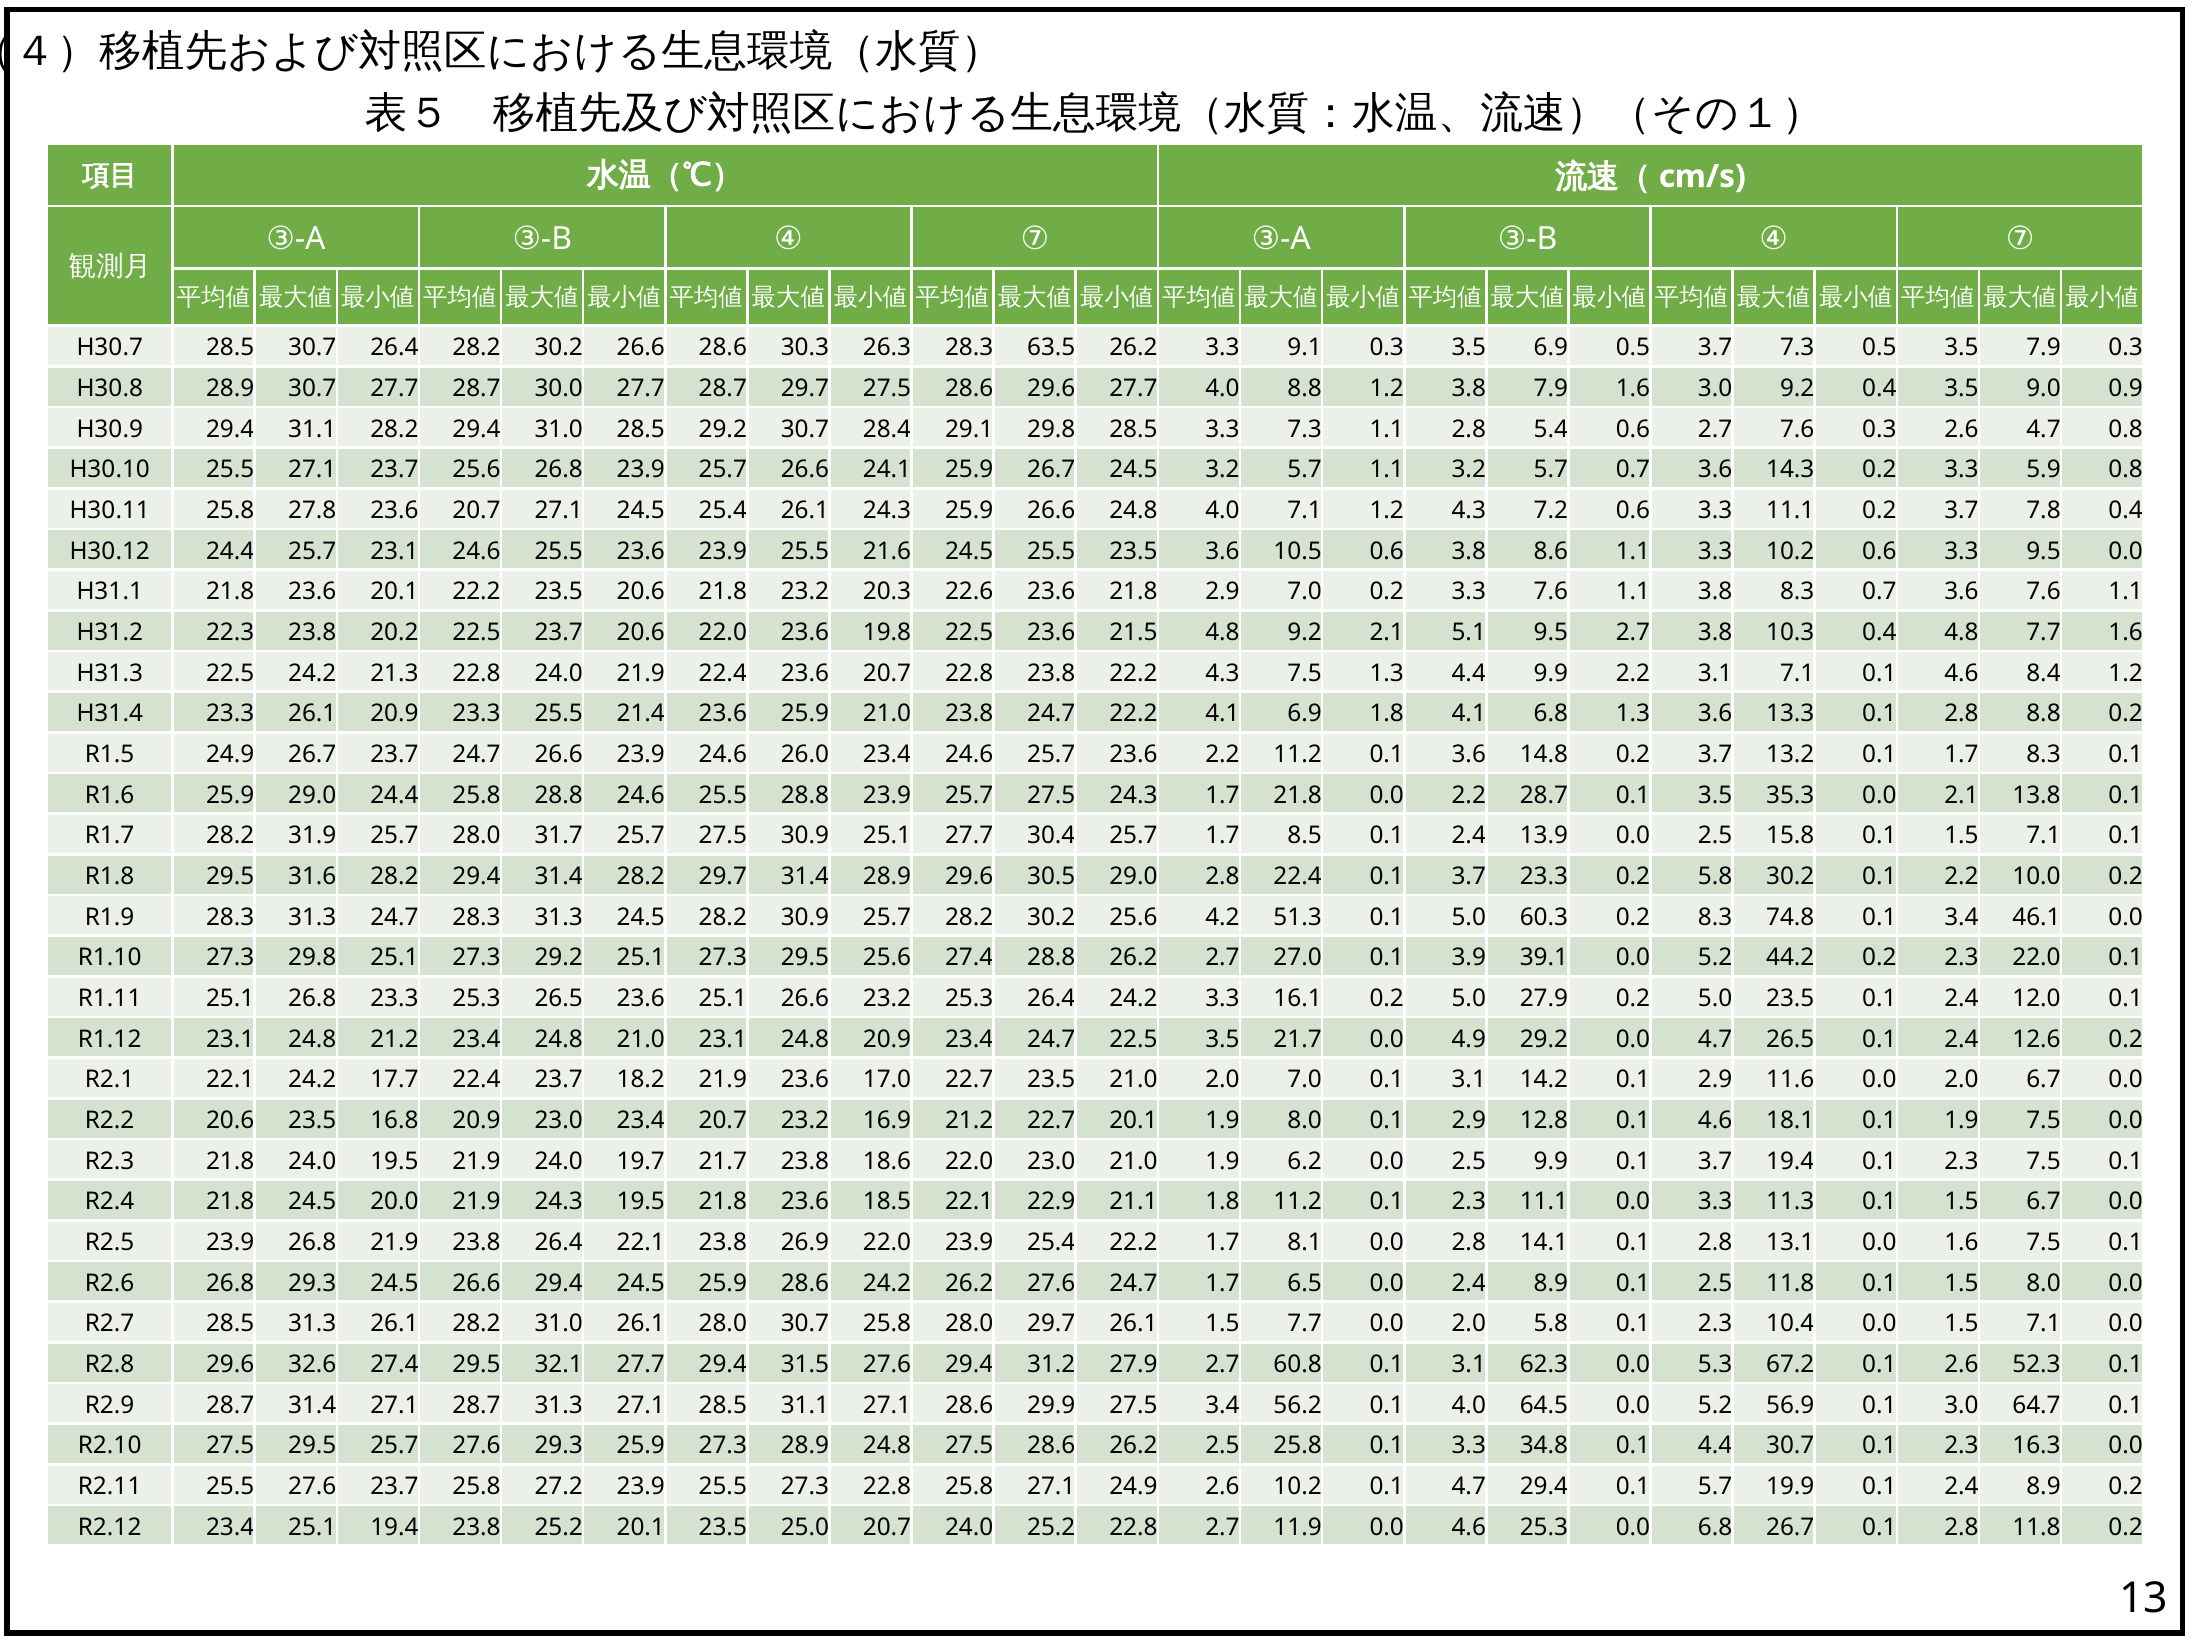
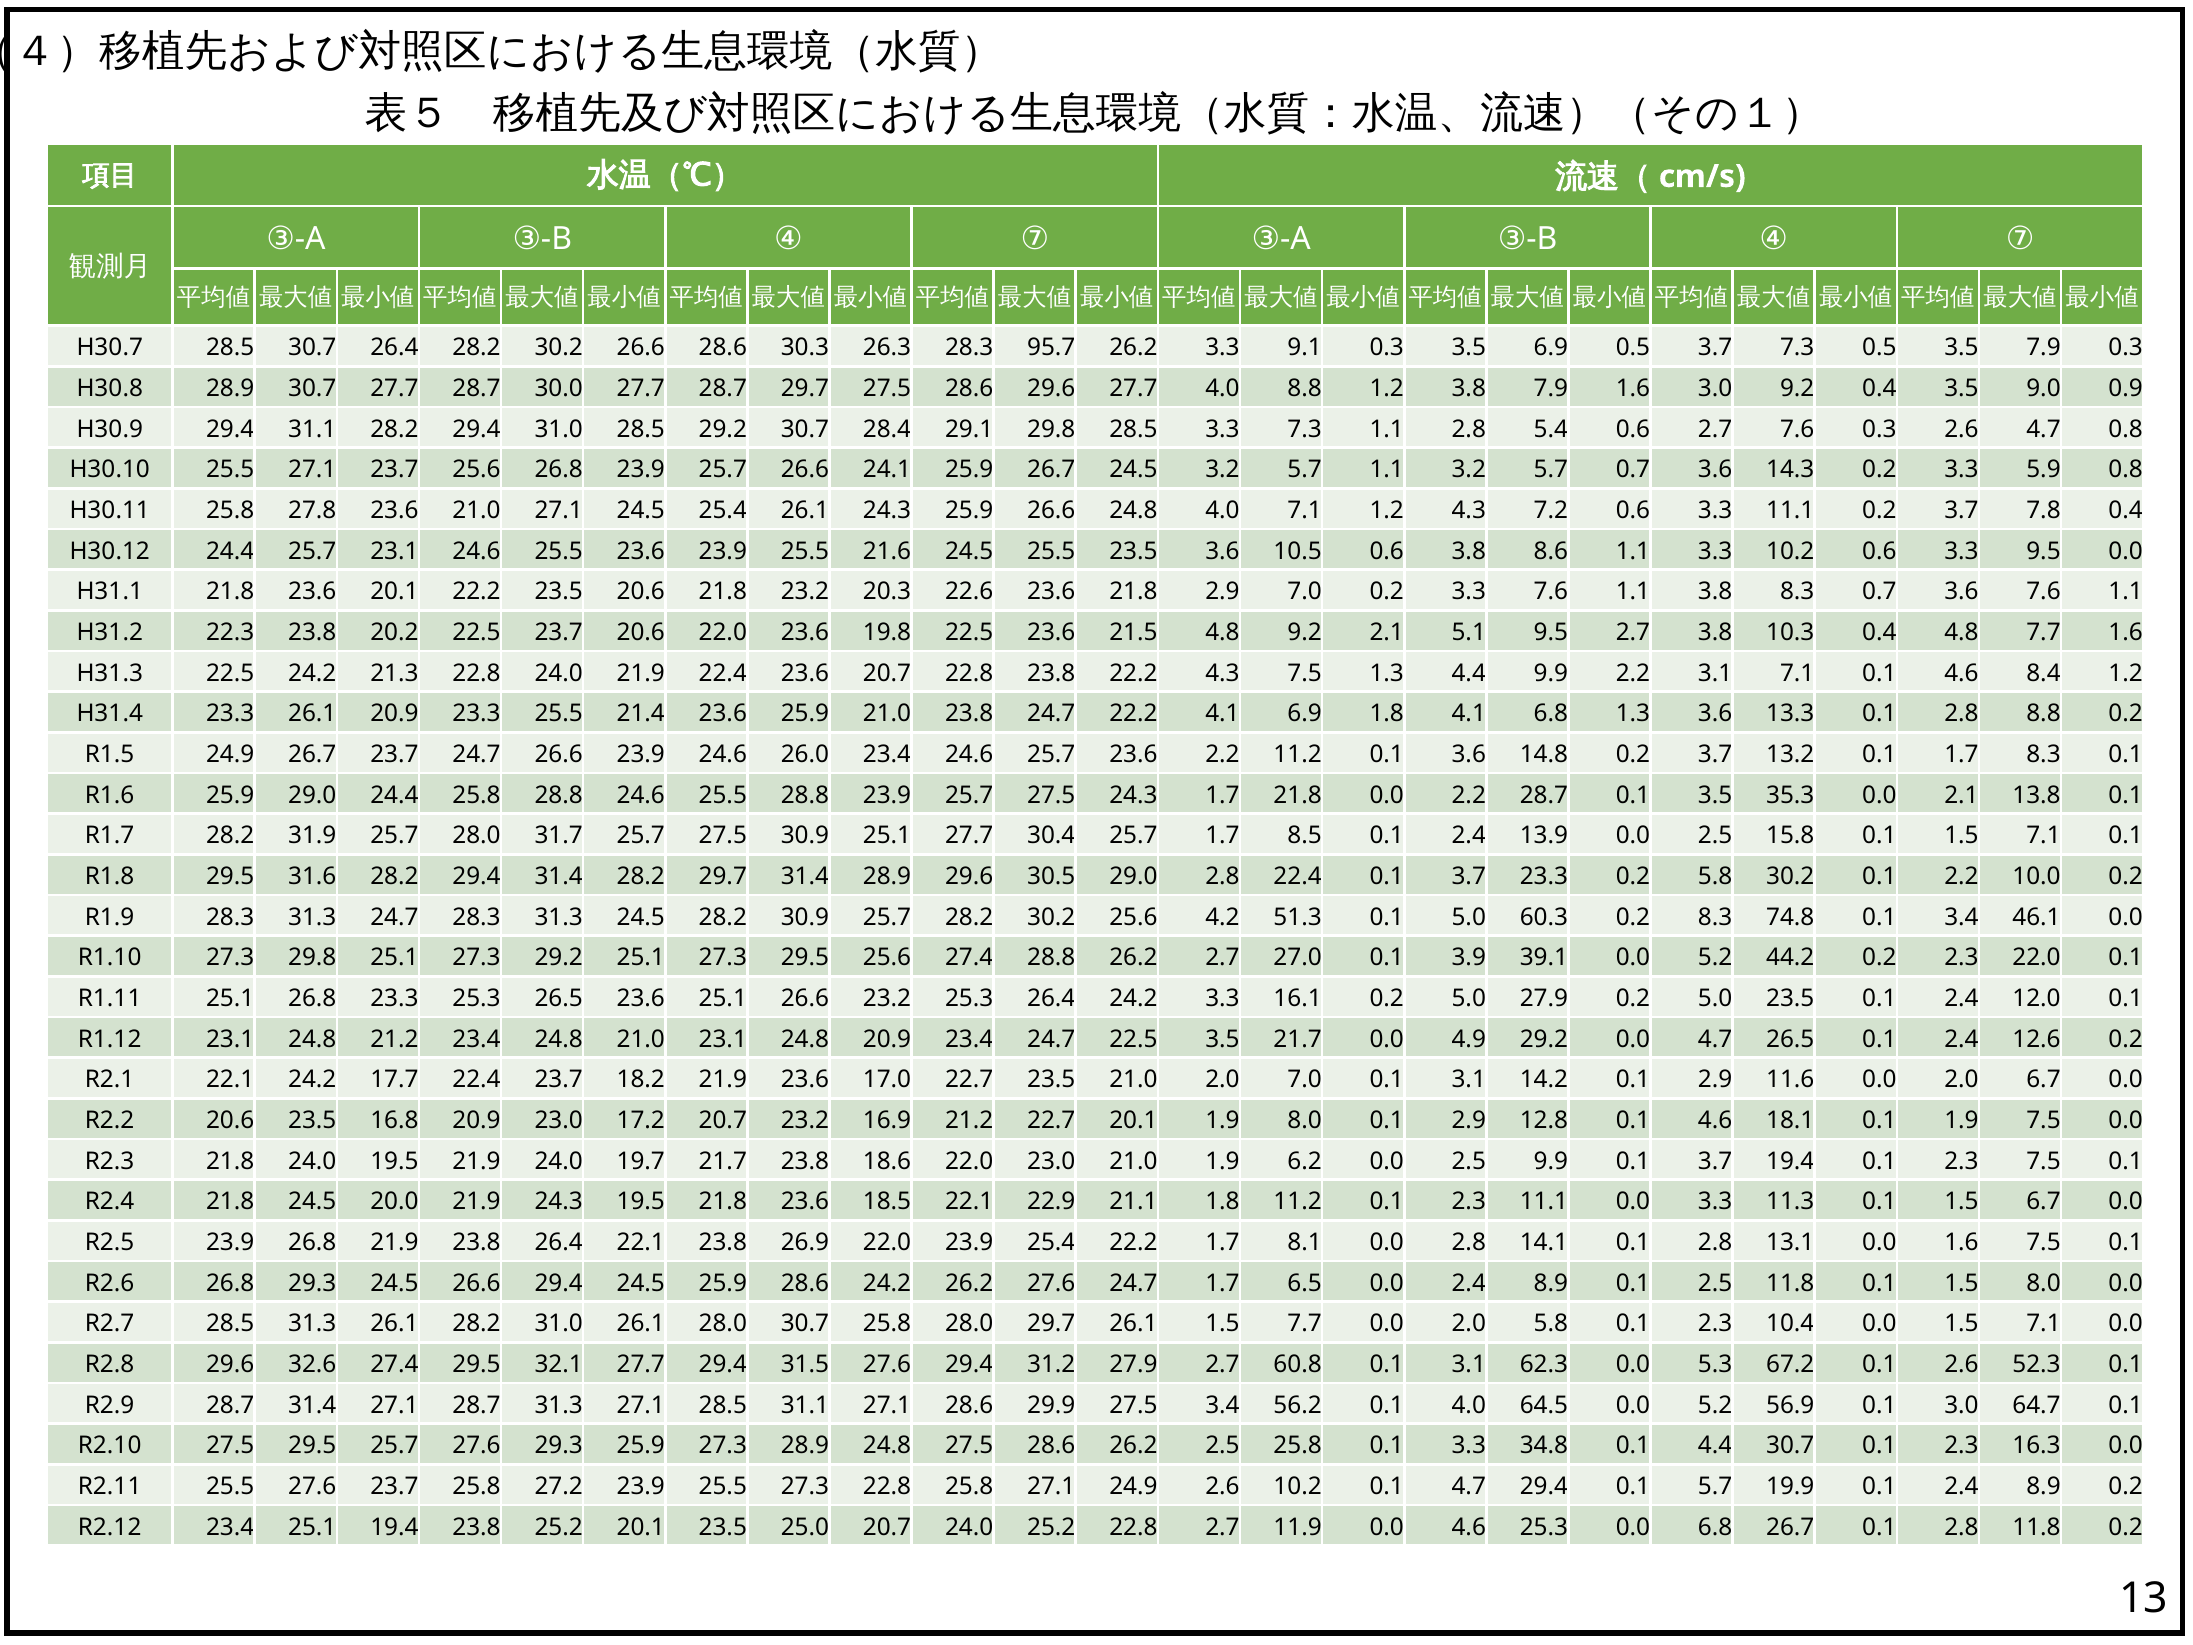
63.5: 63.5 -> 95.7 (1051, 348)
27.8 23.6 20.7: 20.7 -> 21.0 (477, 510)
23.0 23.4: 23.4 -> 17.2 (641, 1120)
